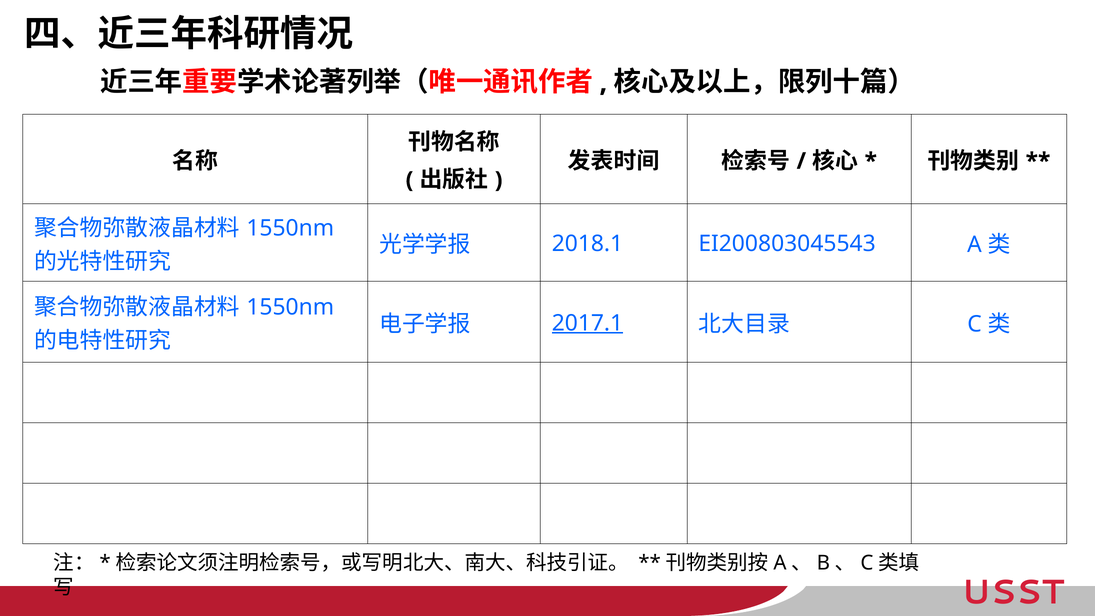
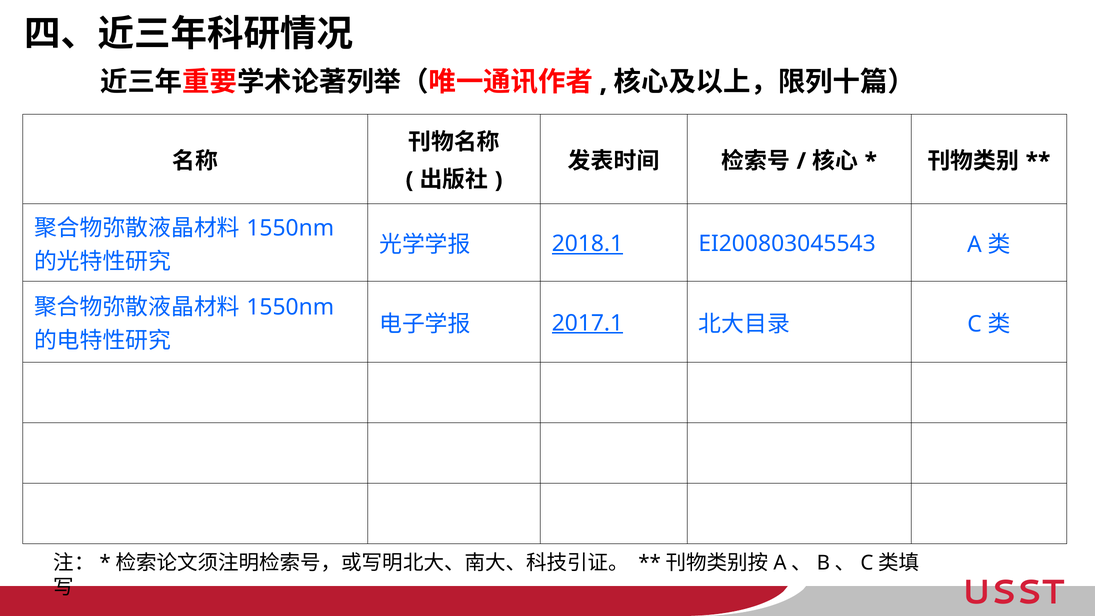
2018.1 underline: none -> present (587, 244)
